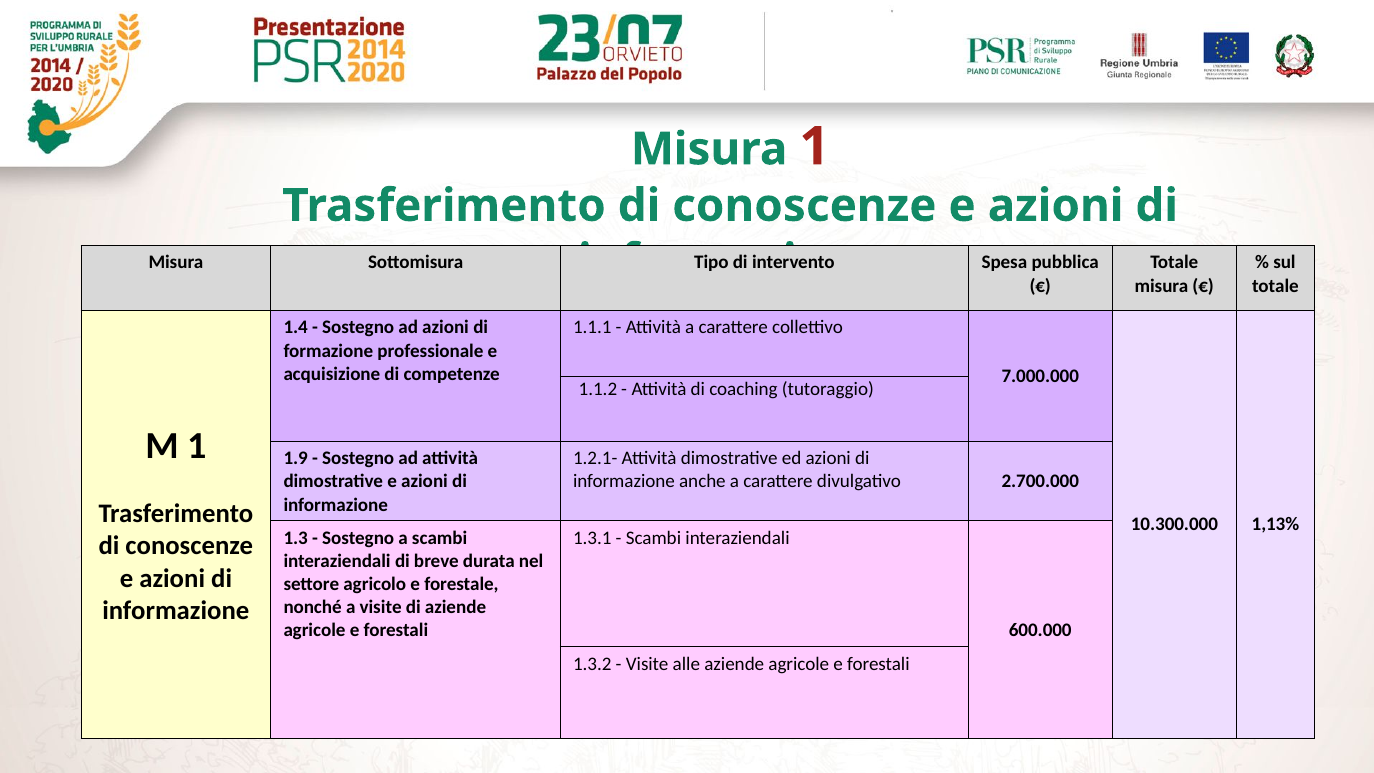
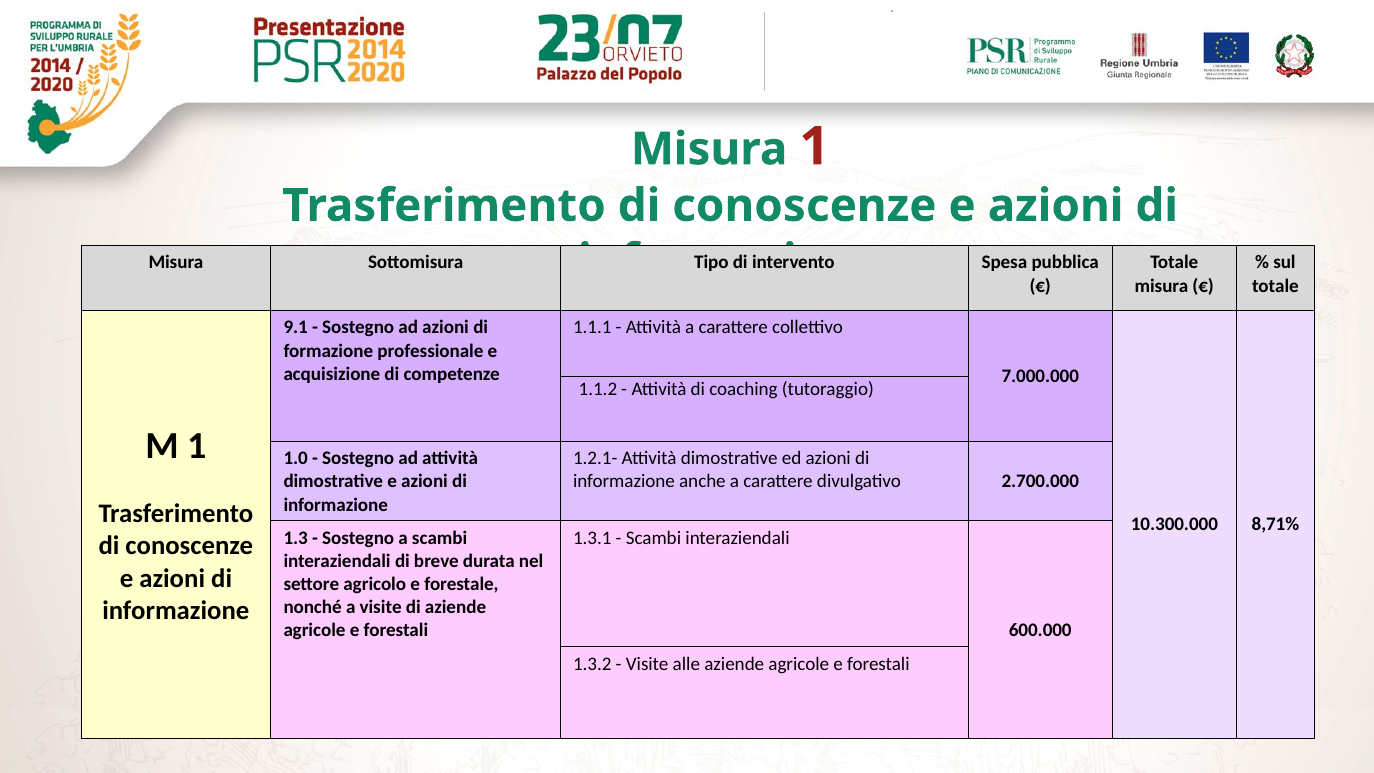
1.4: 1.4 -> 9.1 (296, 328)
1.9: 1.9 -> 1.0 (296, 458)
1,13%: 1,13% -> 8,71% (1275, 525)
